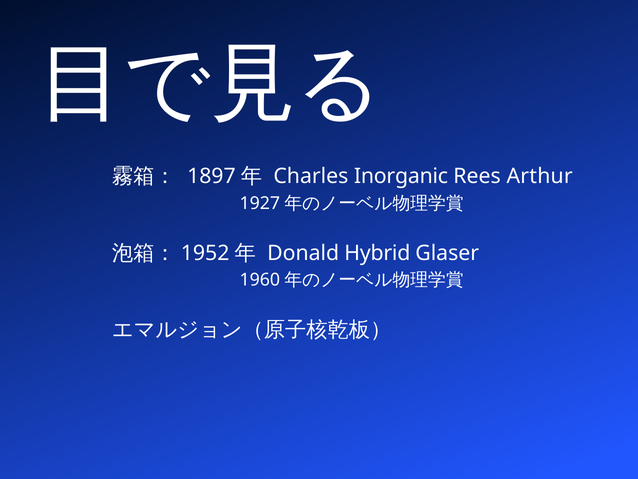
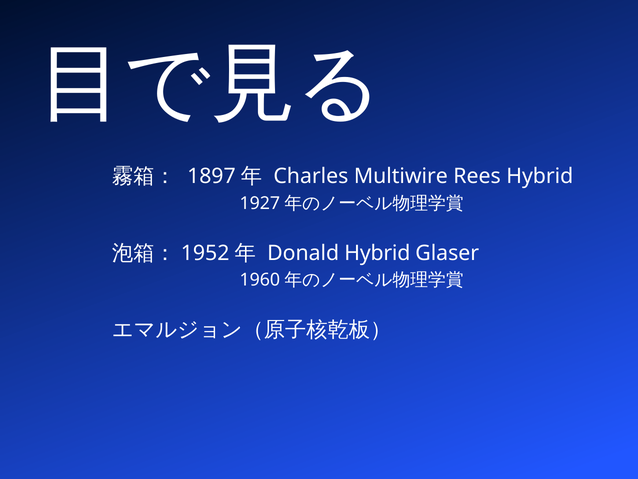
Inorganic: Inorganic -> Multiwire (401, 176)
Rees Arthur: Arthur -> Hybrid (540, 176)
